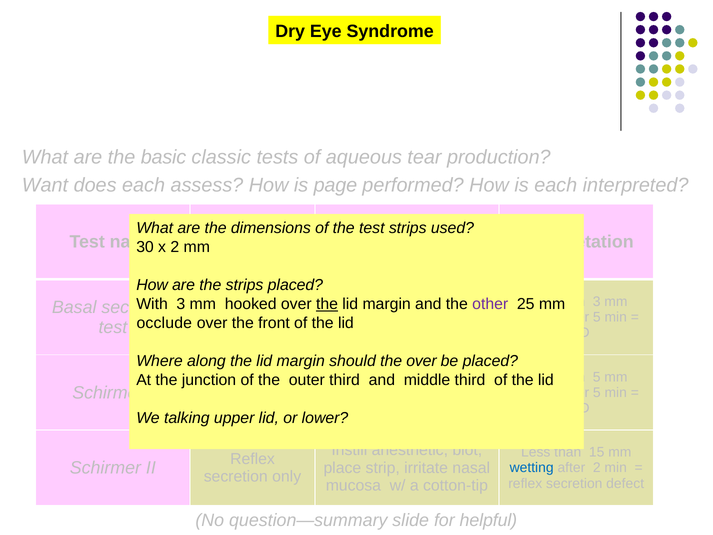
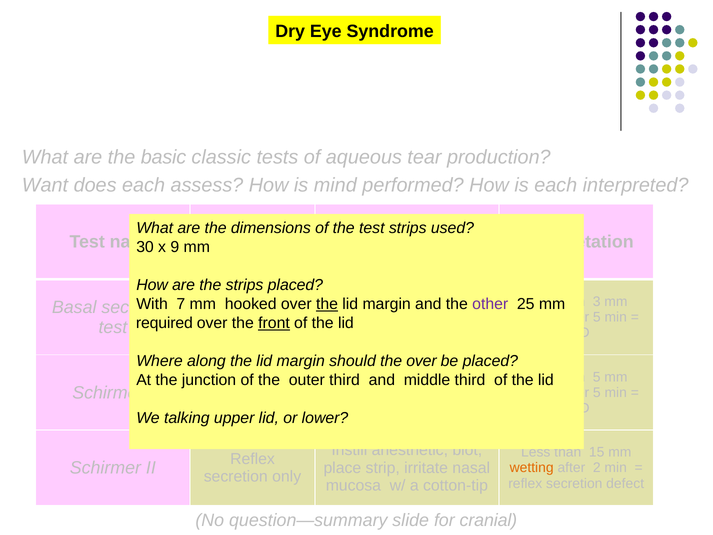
page: page -> mind (335, 185)
x 2: 2 -> 9 (175, 247)
3: 3 -> 7 (181, 304)
occlude: occlude -> required (164, 323)
front underline: none -> present (274, 323)
wetting colour: blue -> orange (532, 468)
helpful: helpful -> cranial (488, 520)
